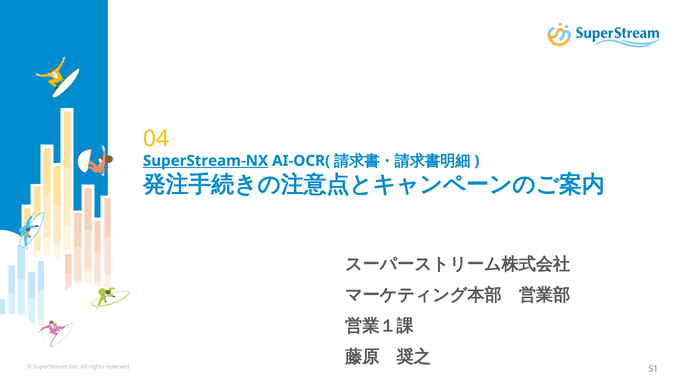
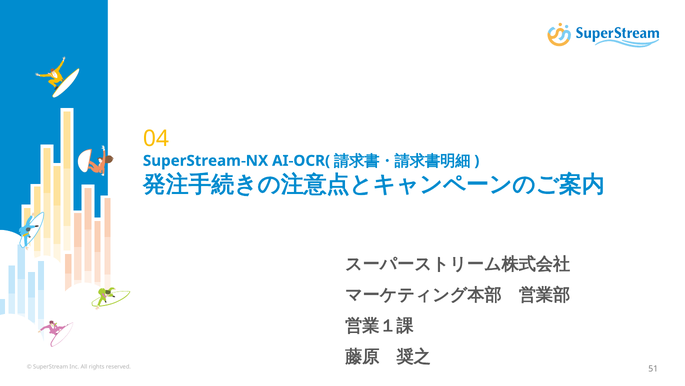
SuperStream-NX underline: present -> none (206, 161)
